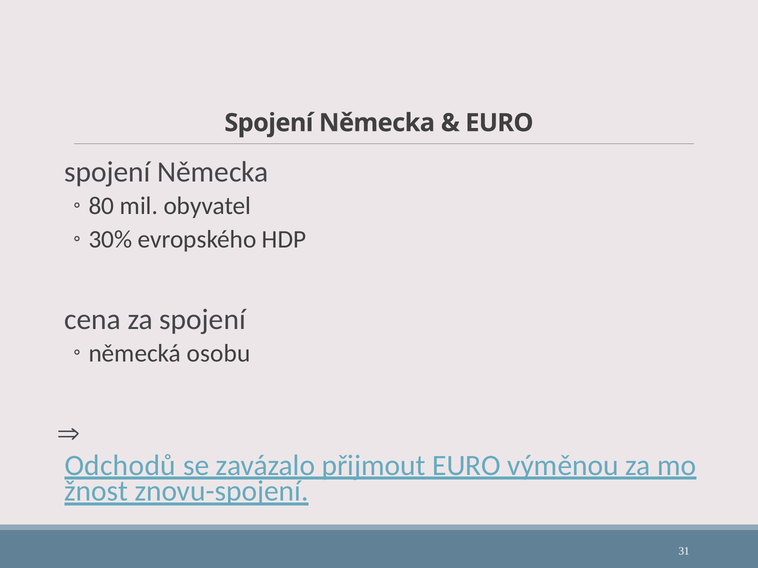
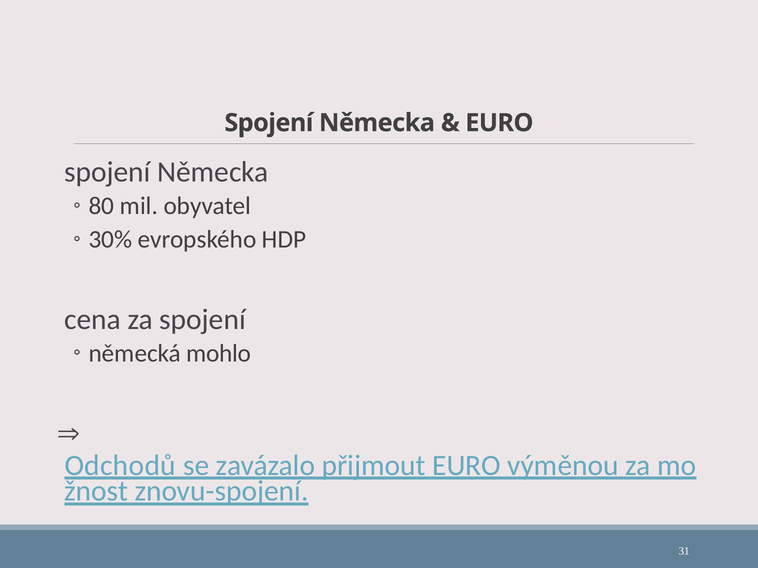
osobu: osobu -> mohlo (219, 354)
